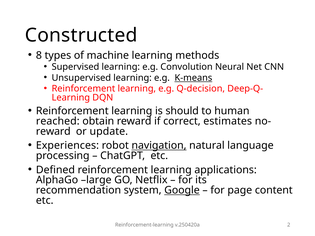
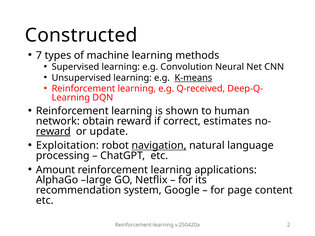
8: 8 -> 7 (39, 55)
Q-decision: Q-decision -> Q-received (201, 89)
should: should -> shown (182, 111)
reached: reached -> network (58, 121)
reward underline: none -> present (53, 131)
Experiences: Experiences -> Exploitation (67, 146)
Defined: Defined -> Amount (55, 170)
Google underline: present -> none (182, 190)
